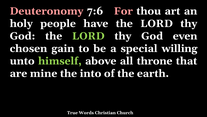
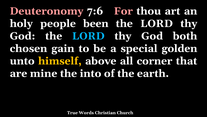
have: have -> been (96, 23)
LORD colour: light green -> light blue (88, 36)
even: even -> both (185, 36)
willing: willing -> golden (179, 48)
himself colour: light green -> yellow (60, 61)
throne: throne -> corner (155, 61)
